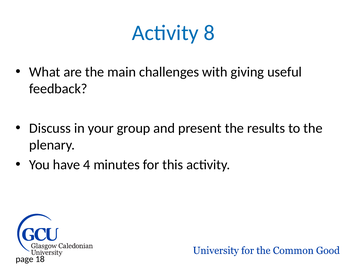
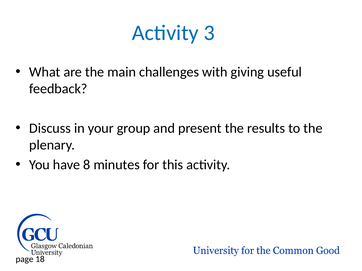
8: 8 -> 3 (209, 33)
4: 4 -> 8 (87, 165)
